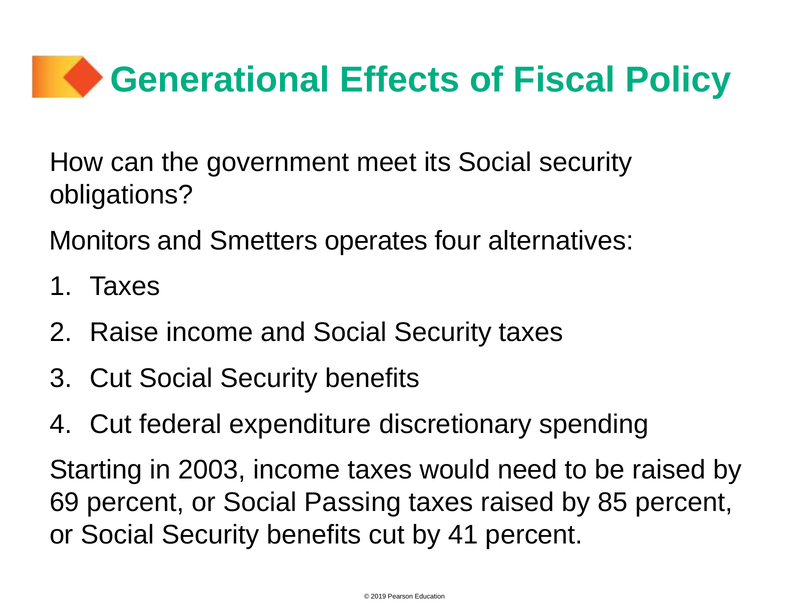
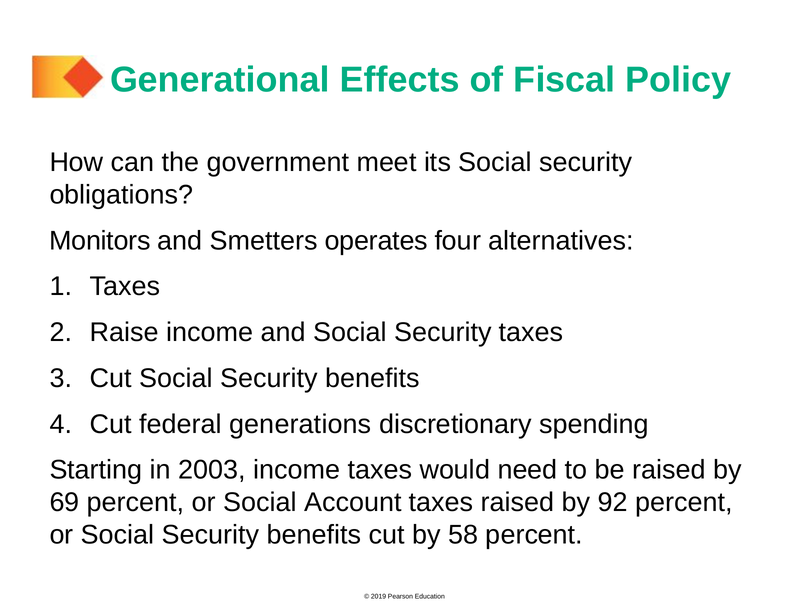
expenditure: expenditure -> generations (300, 424)
Passing: Passing -> Account (353, 502)
85: 85 -> 92 (613, 502)
41: 41 -> 58 (463, 535)
